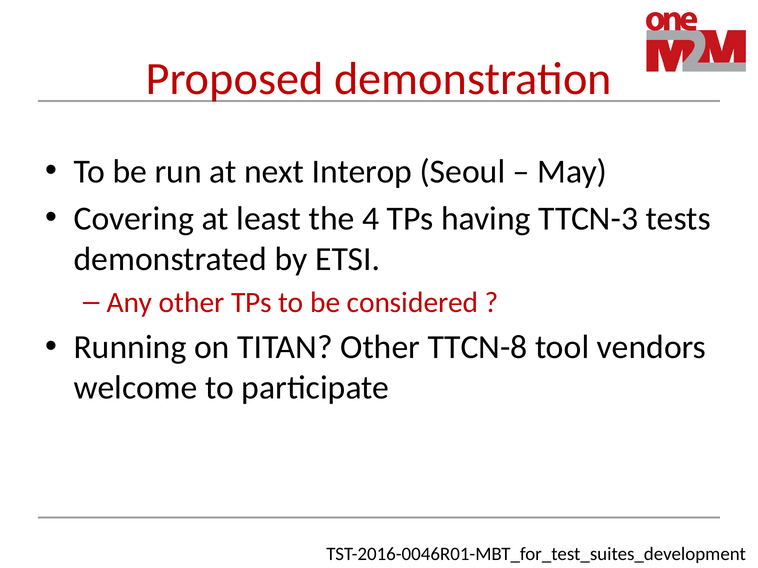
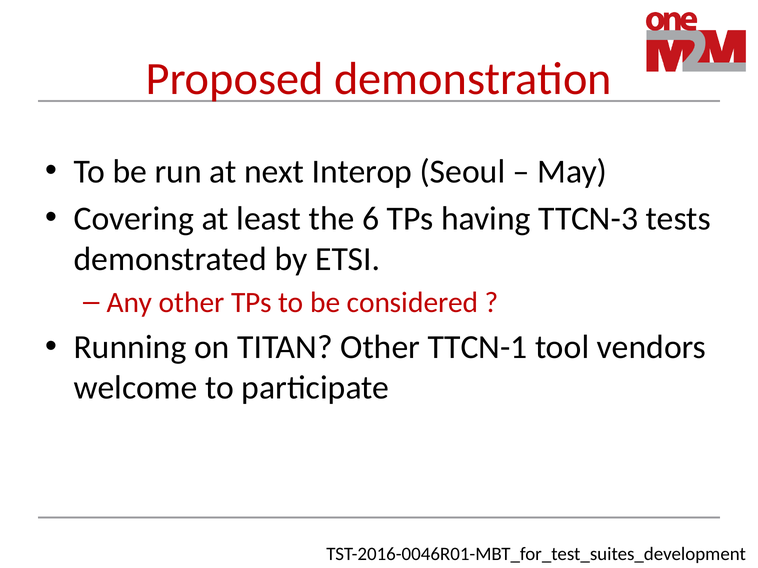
4: 4 -> 6 (371, 219)
TTCN-8: TTCN-8 -> TTCN-1 (478, 348)
